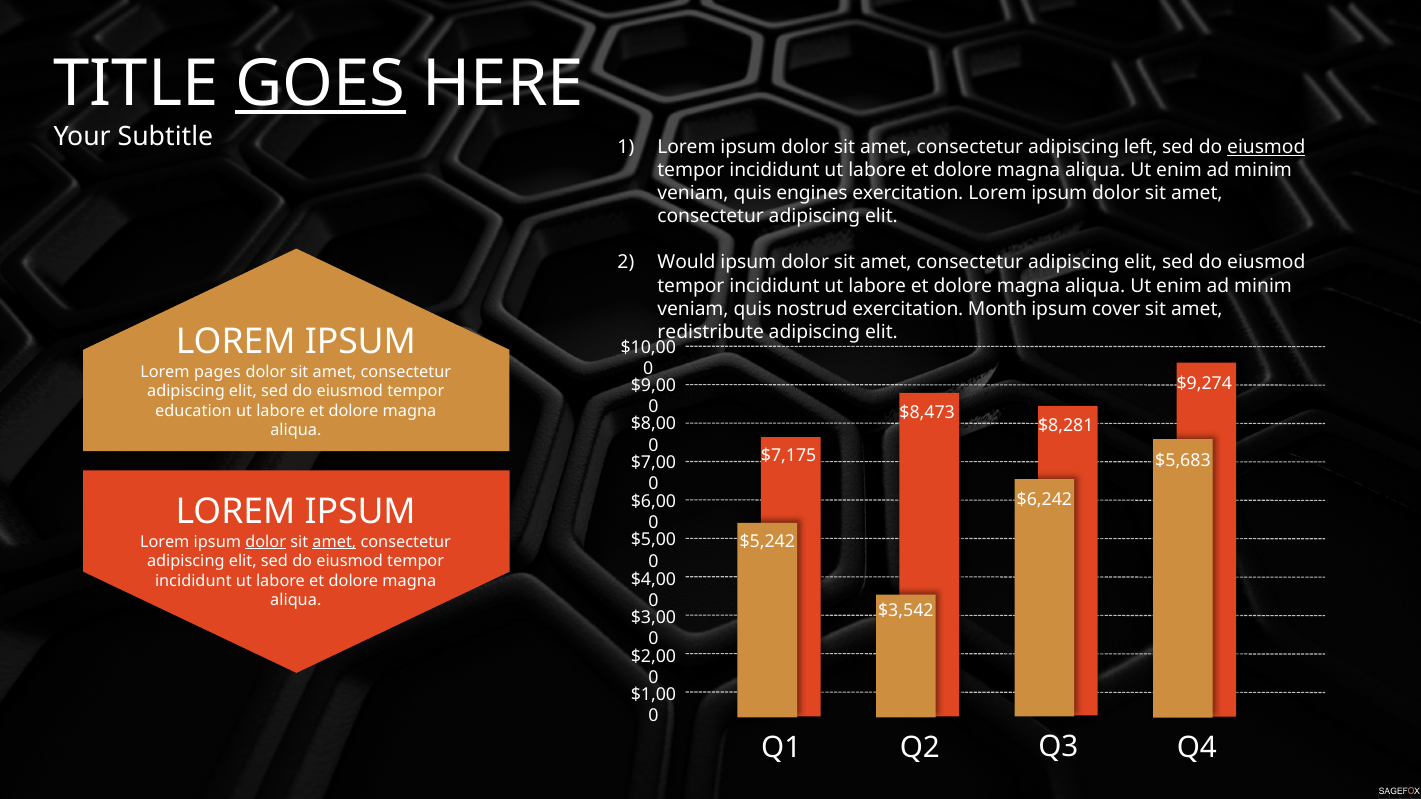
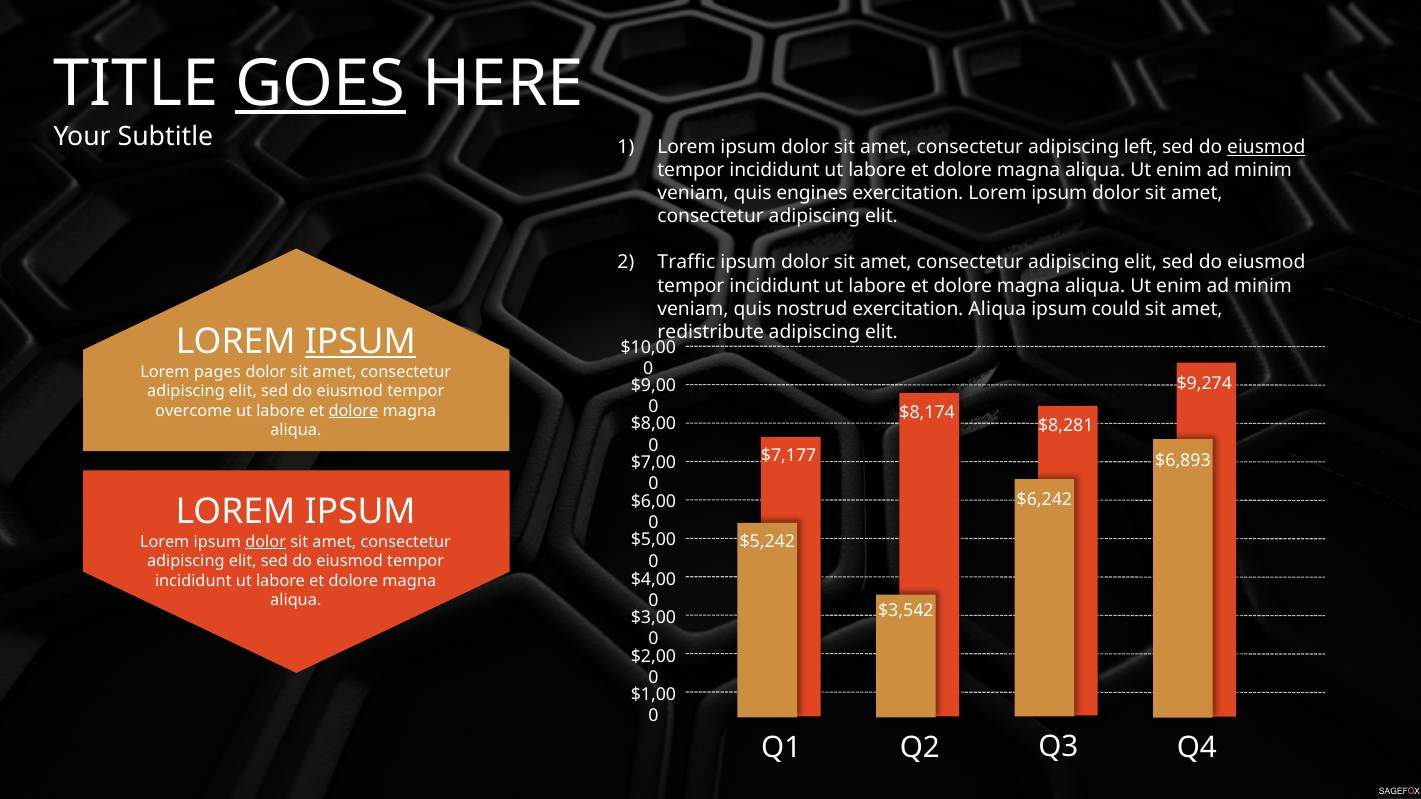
Would: Would -> Traffic (686, 263)
exercitation Month: Month -> Aliqua (997, 309)
cover: cover -> could (1116, 309)
IPSUM underline: none -> present (360, 342)
education: education -> overcome (193, 411)
dolore underline: none -> present (354, 411)
$8,473: $8,473 -> $8,174 (927, 413)
$7,175: $7,175 -> $7,177 (789, 456)
$5,683: $5,683 -> $6,893 (1183, 461)
amet underline: present -> none (334, 542)
